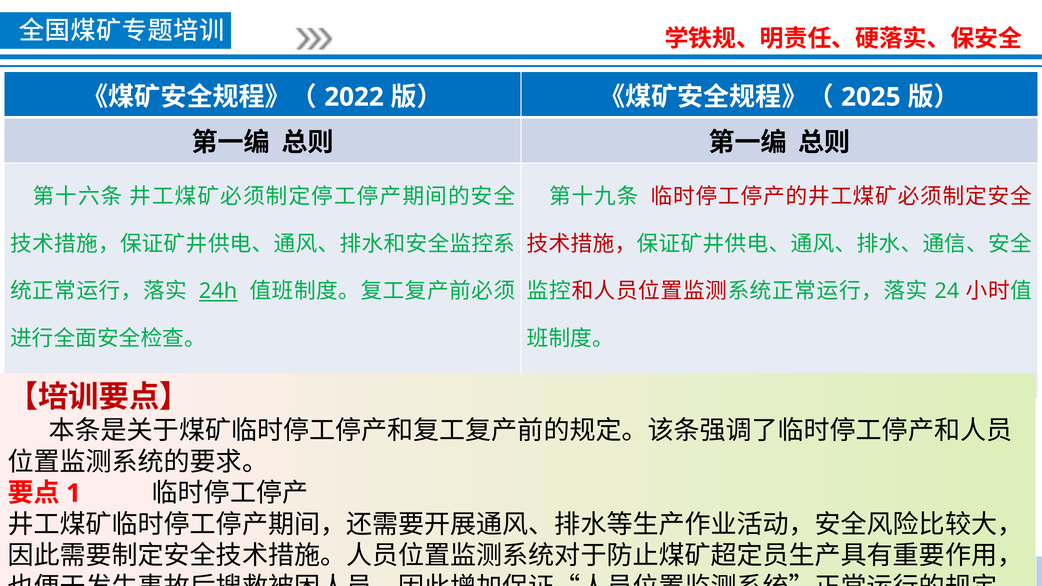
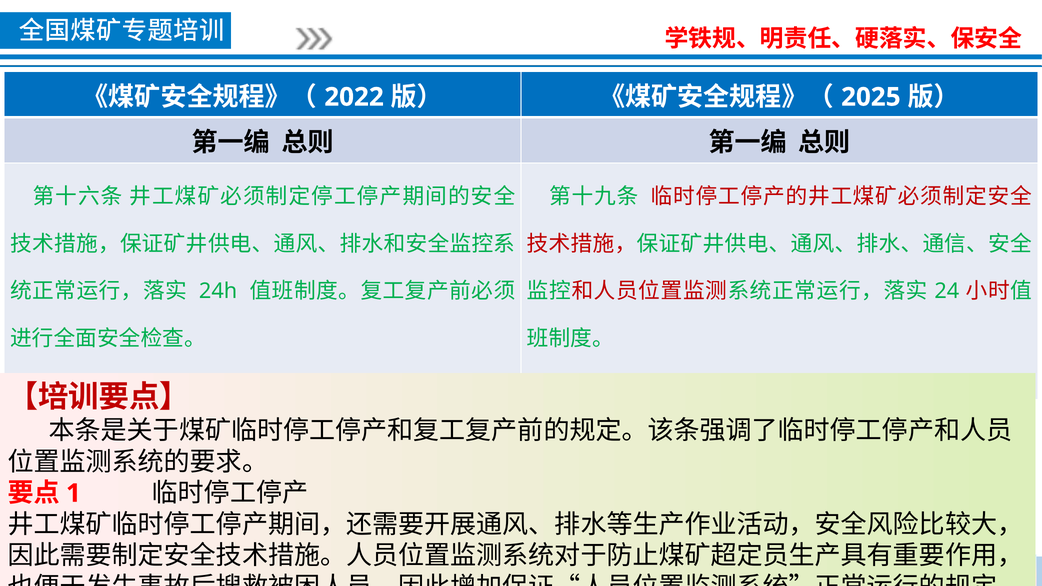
24h underline: present -> none (218, 291)
